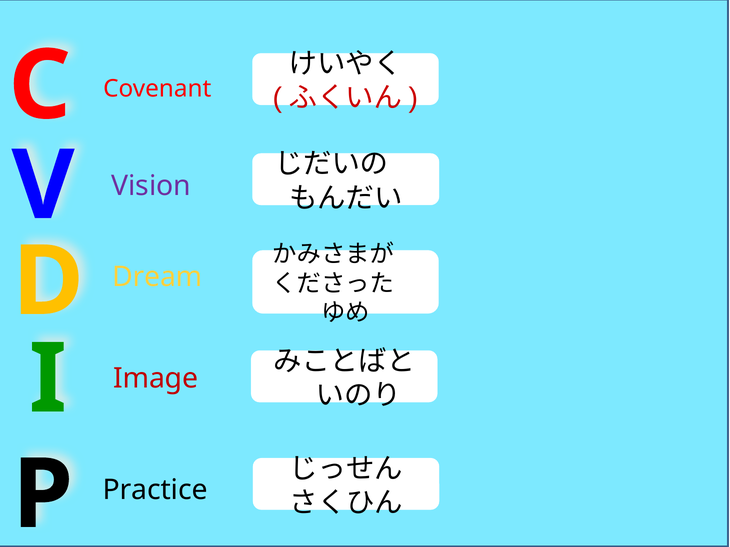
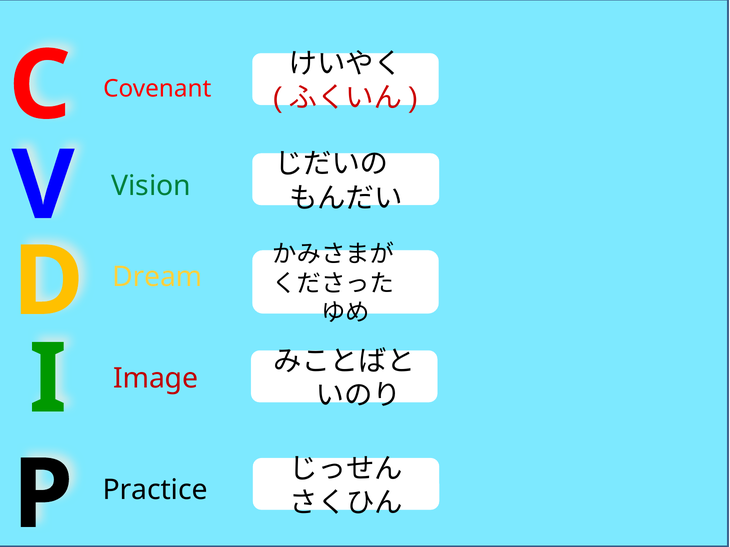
Vision colour: purple -> green (151, 186)
